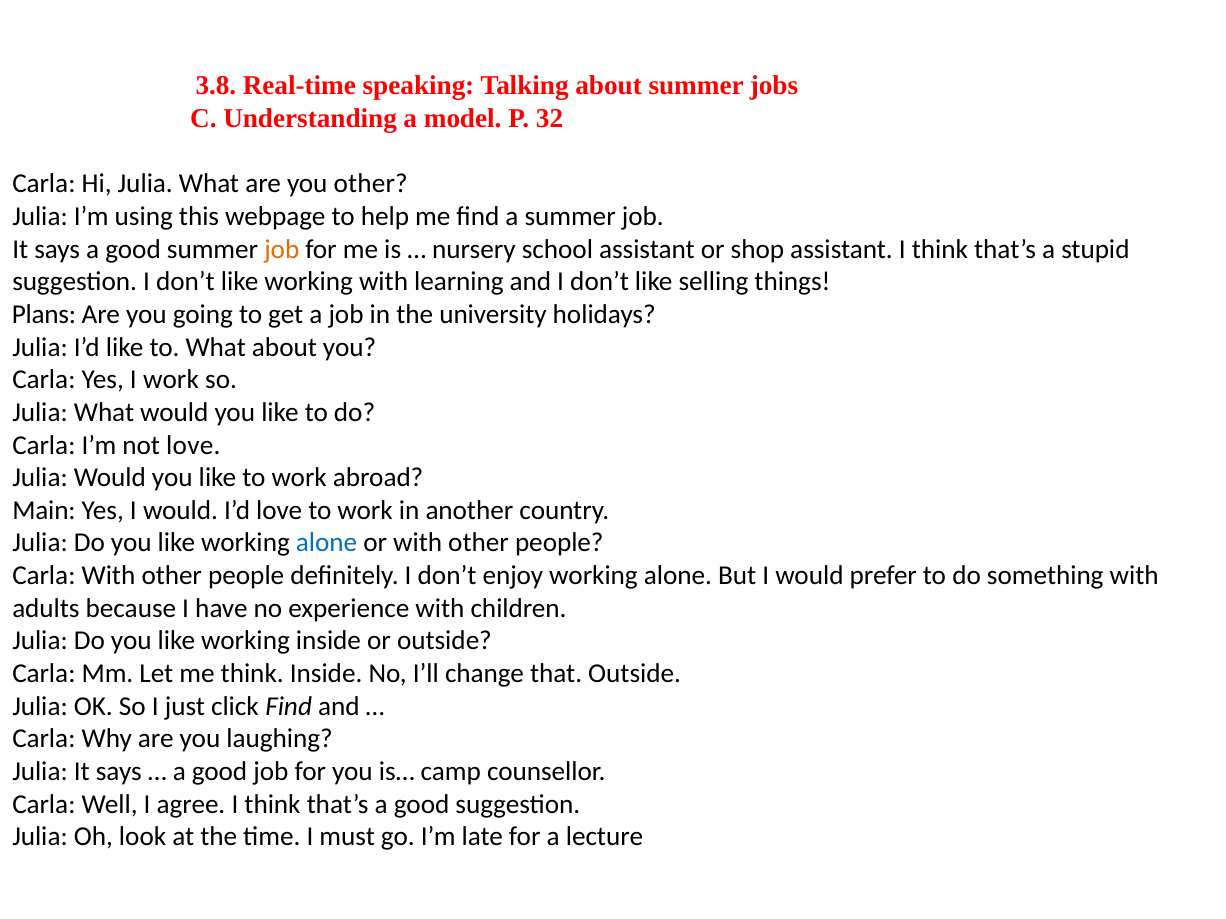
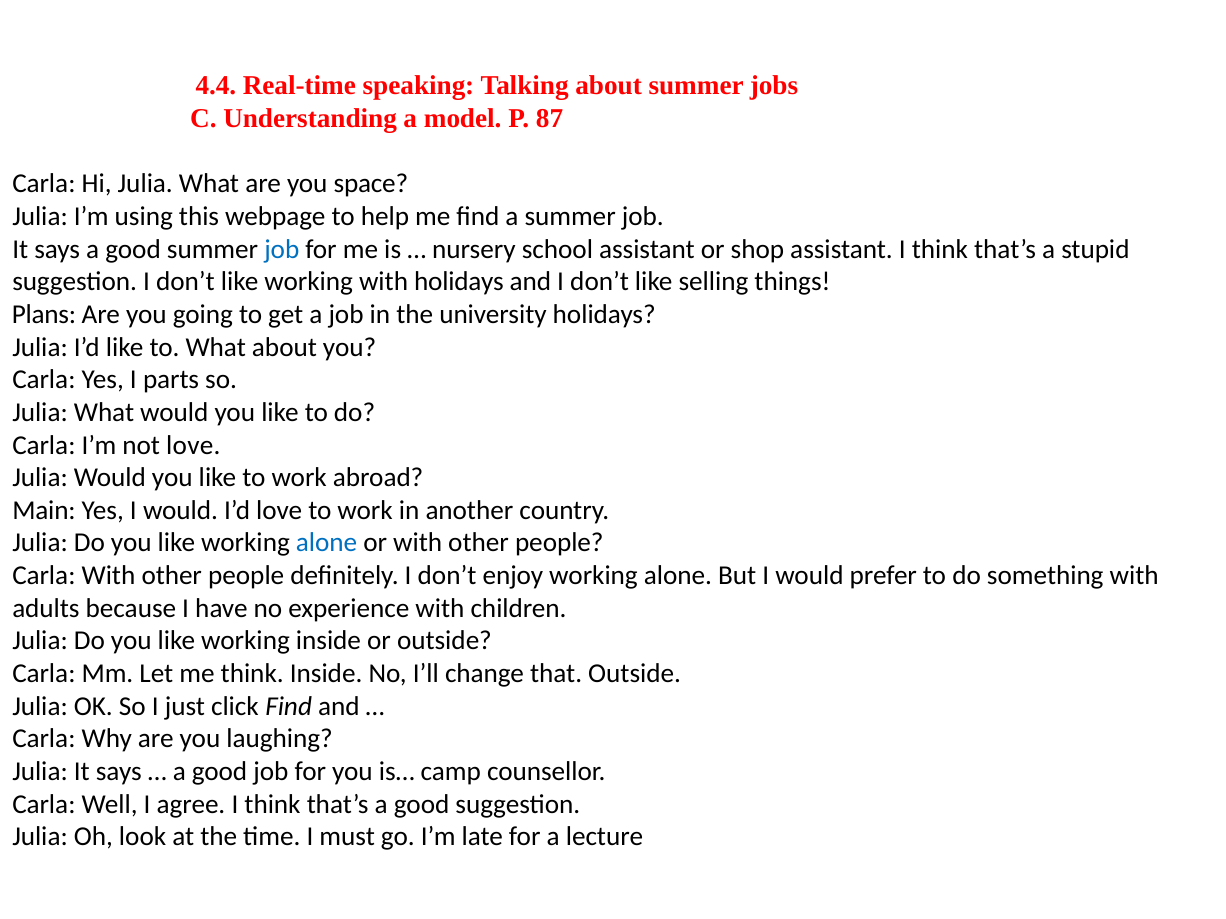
3.8: 3.8 -> 4.4 (216, 86)
32: 32 -> 87 (549, 118)
you other: other -> space (371, 184)
job colour: orange -> blue (282, 249)
with learning: learning -> holidays (459, 282)
I work: work -> parts (171, 380)
